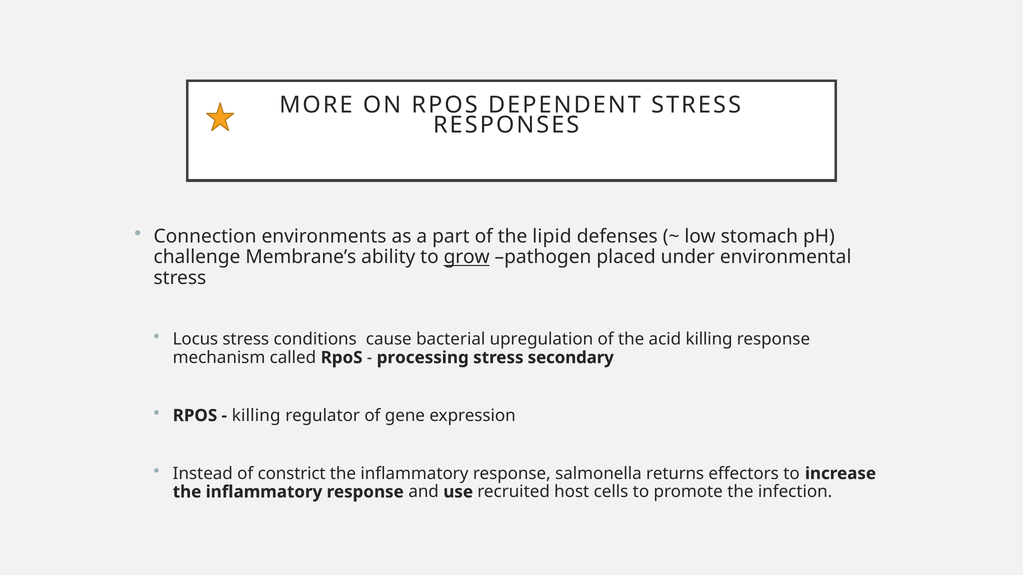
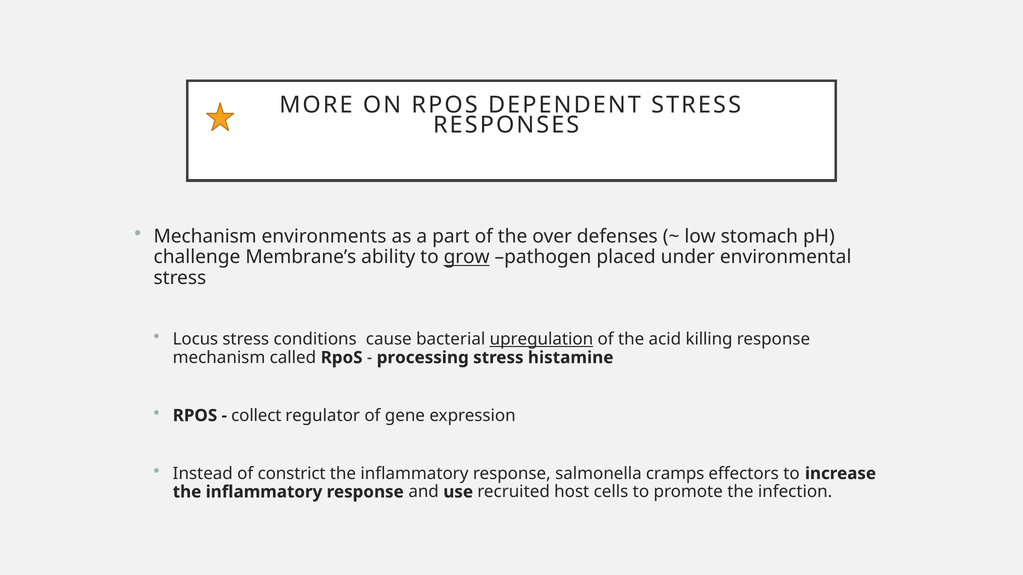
Connection: Connection -> Mechanism (205, 237)
lipid: lipid -> over (552, 237)
upregulation underline: none -> present (541, 339)
secondary: secondary -> histamine (571, 358)
killing: killing -> collect (256, 416)
returns: returns -> cramps (675, 474)
